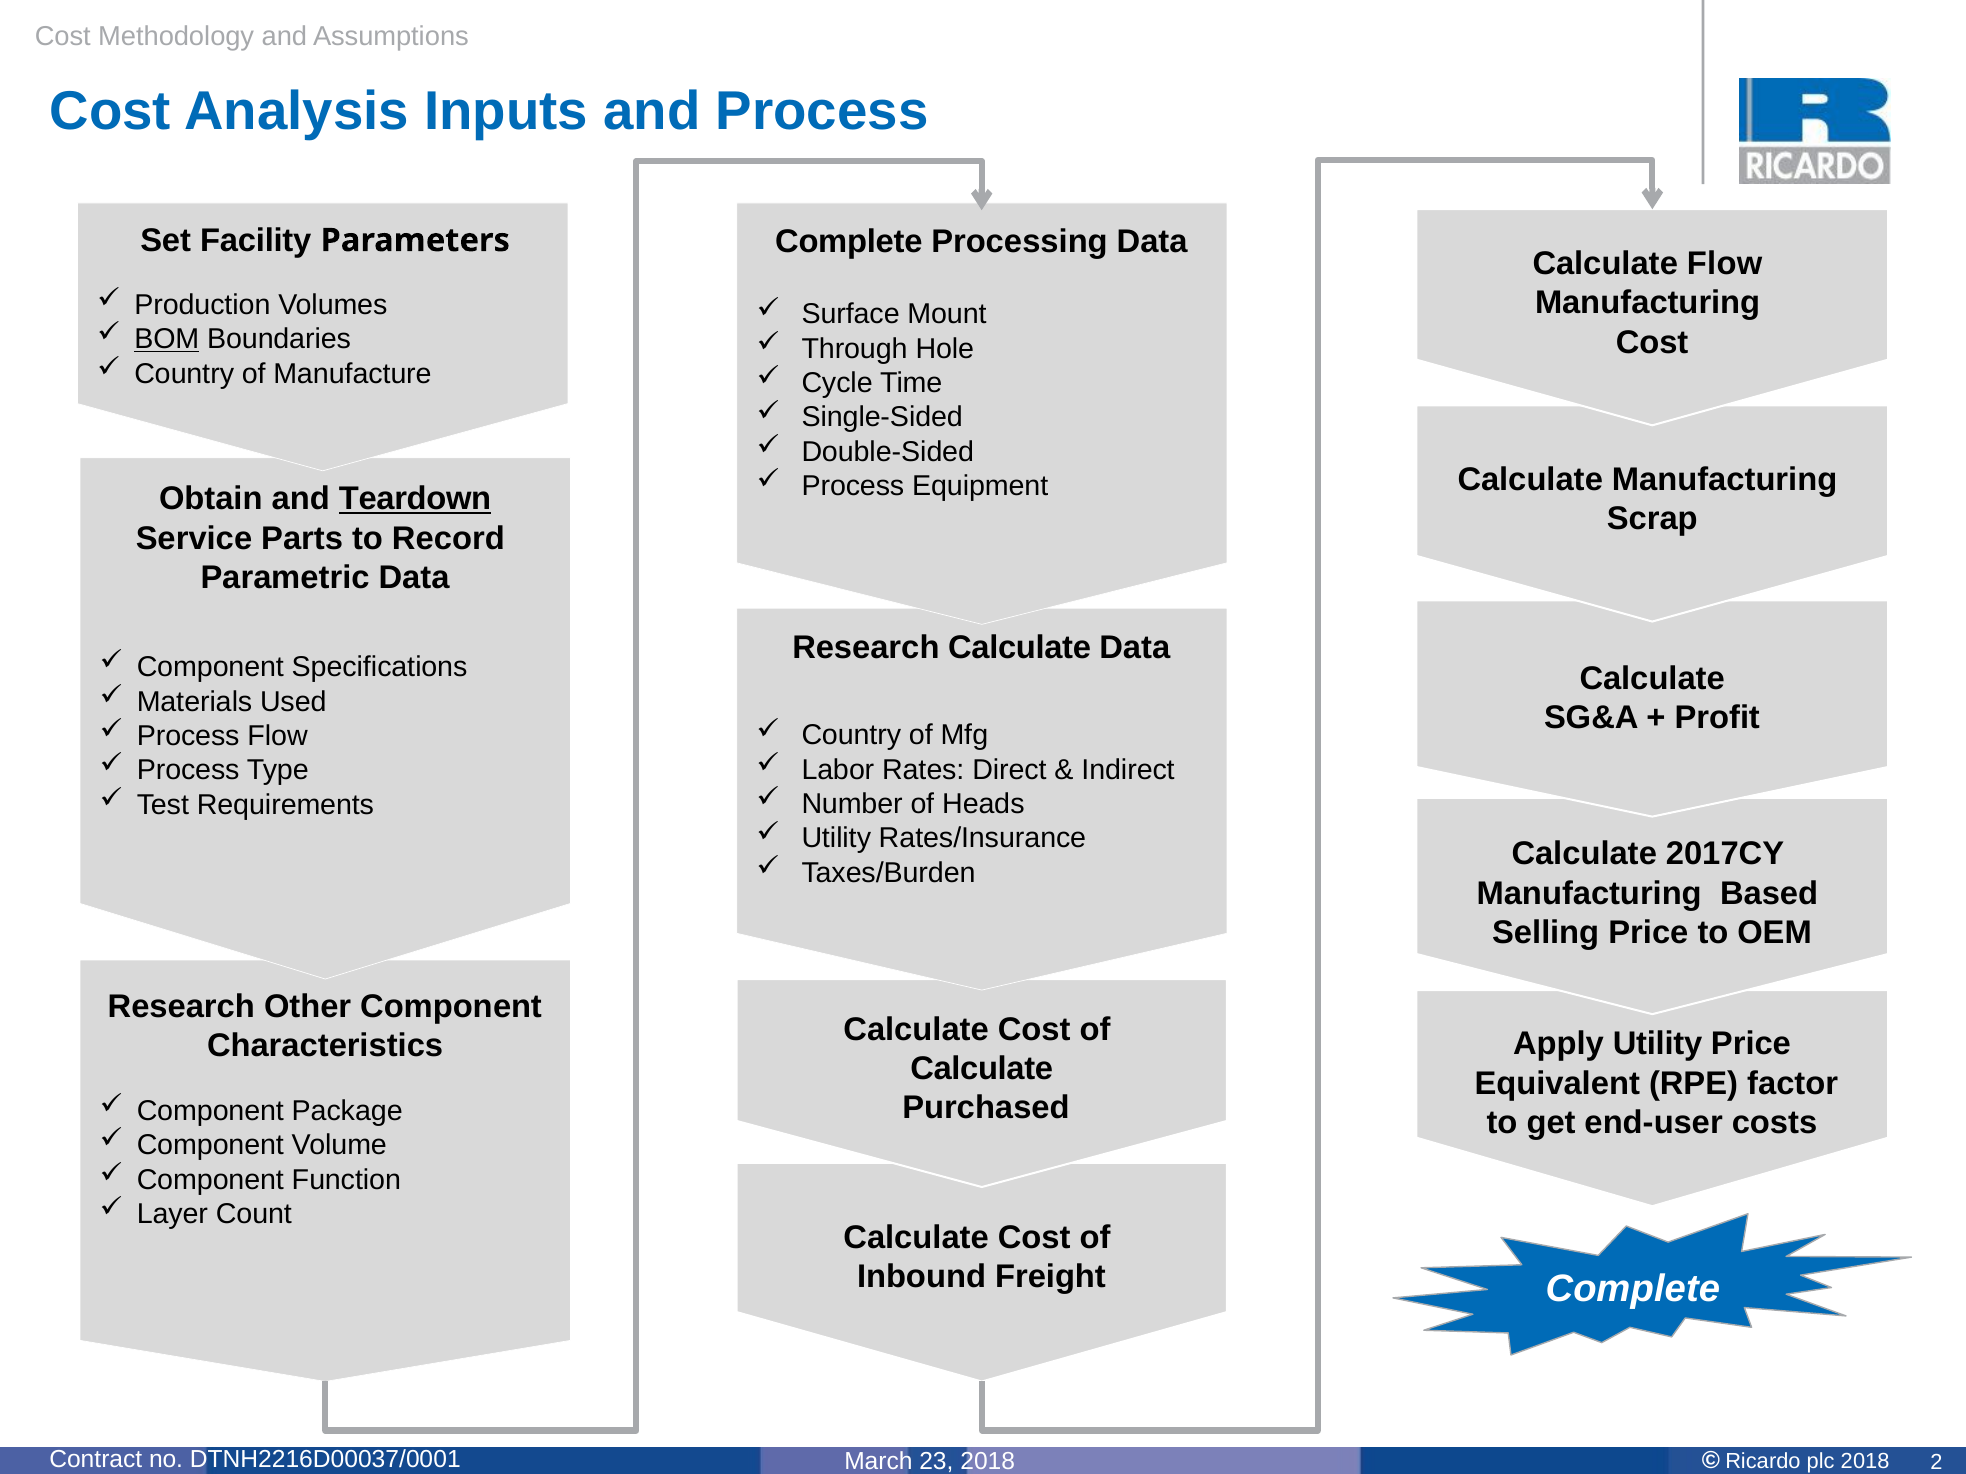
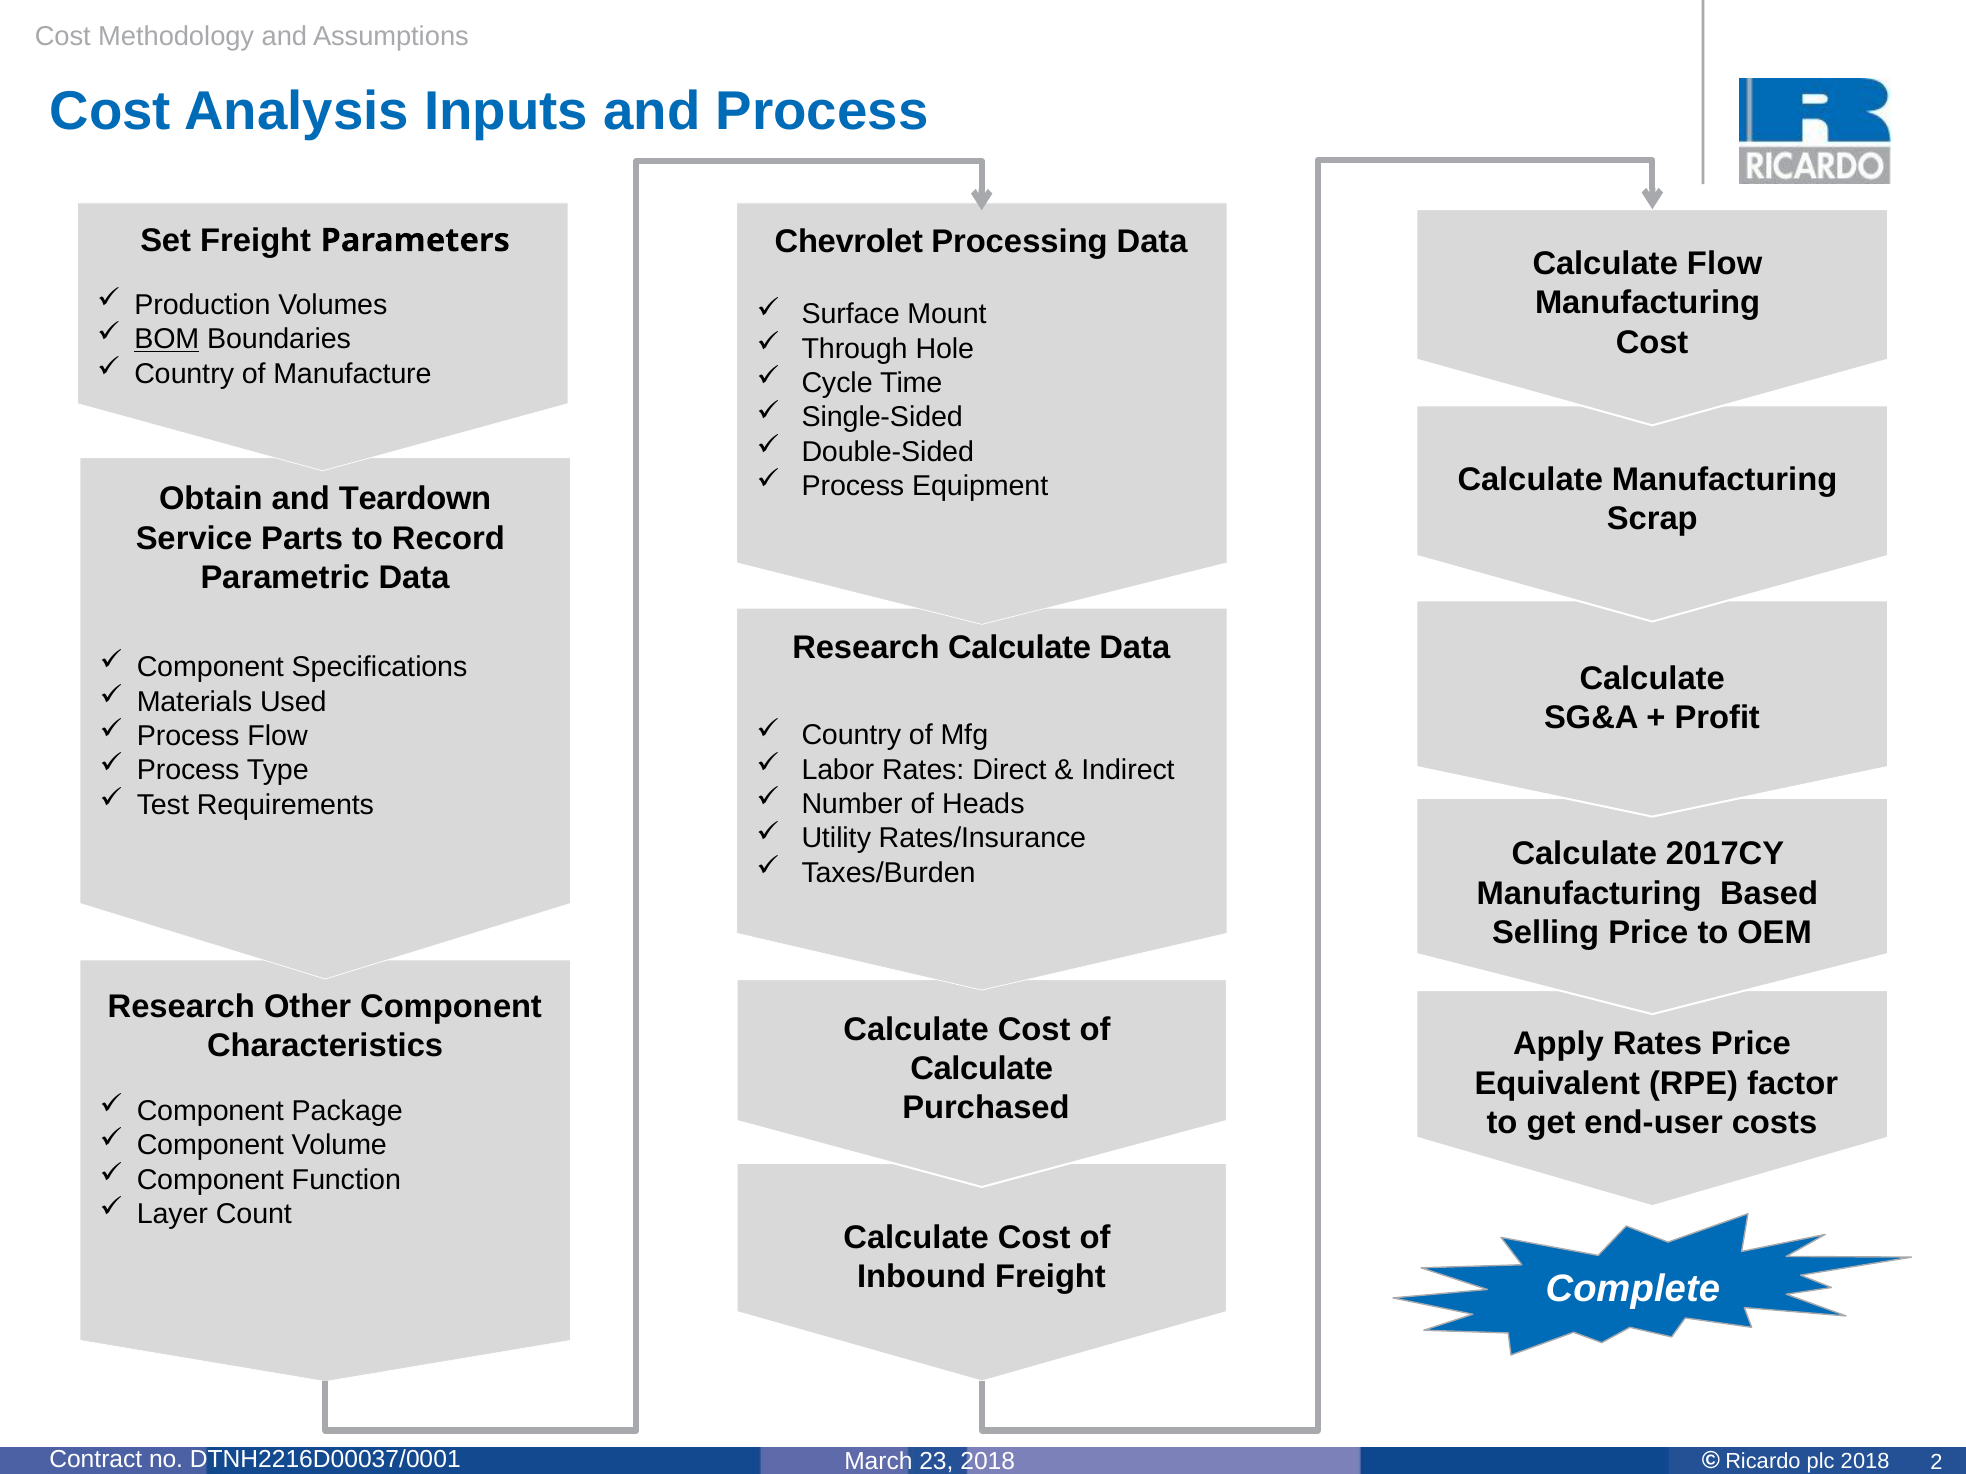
Set Facility: Facility -> Freight (256, 240)
Complete: Complete -> Chevrolet (849, 242)
Teardown underline: present -> none (415, 499)
Apply Utility: Utility -> Rates (1657, 1044)
